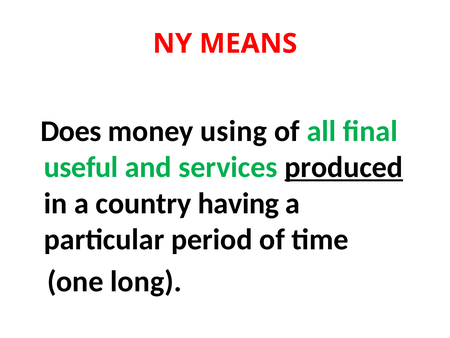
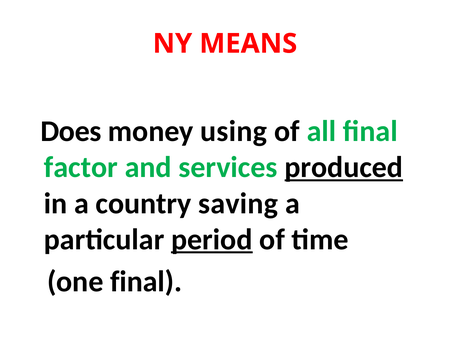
useful: useful -> factor (81, 167)
having: having -> saving (238, 203)
period underline: none -> present (212, 239)
one long: long -> final (146, 281)
